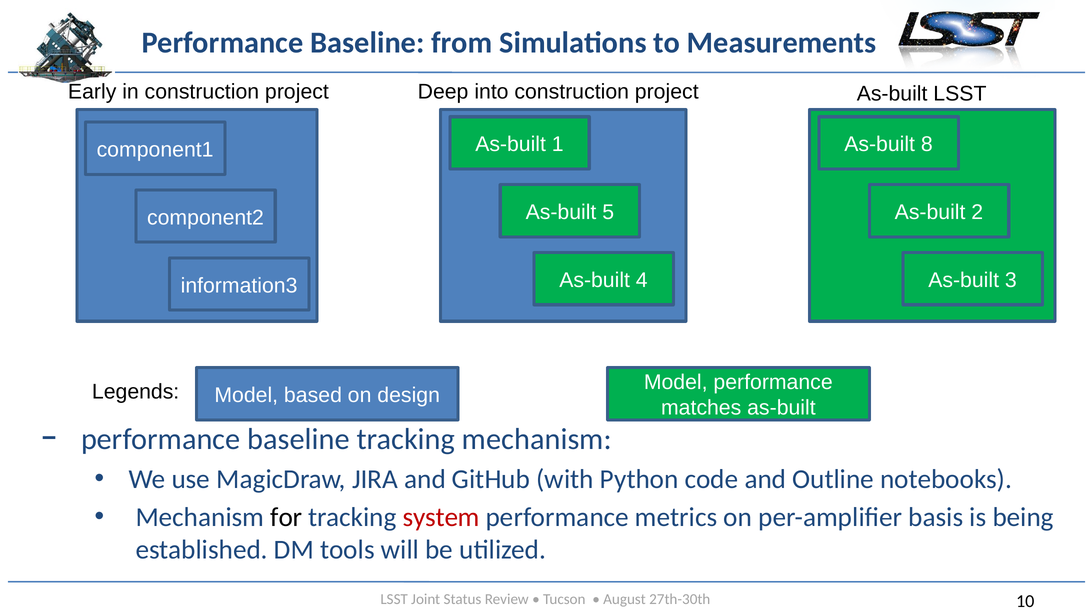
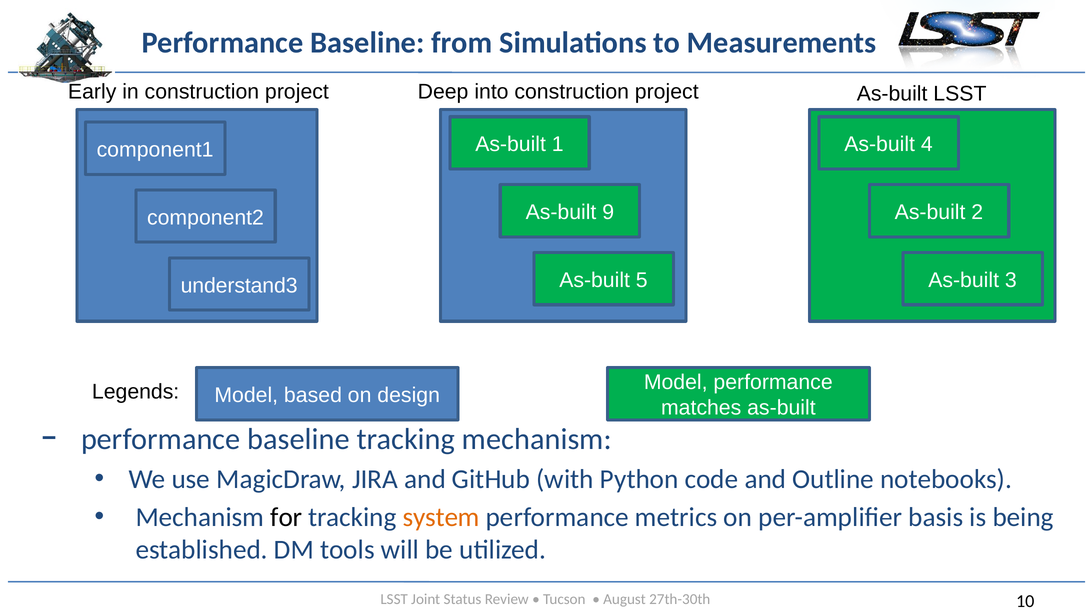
8: 8 -> 4 (927, 144)
5: 5 -> 9 (608, 212)
4: 4 -> 5 (642, 280)
information3: information3 -> understand3 (239, 285)
system colour: red -> orange (441, 517)
